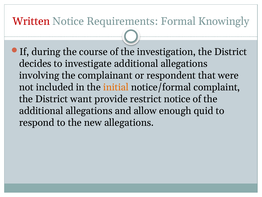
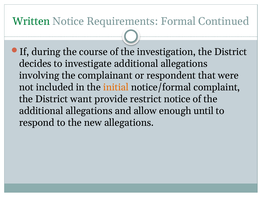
Written colour: red -> green (31, 21)
Knowingly: Knowingly -> Continued (224, 21)
quid: quid -> until (204, 111)
